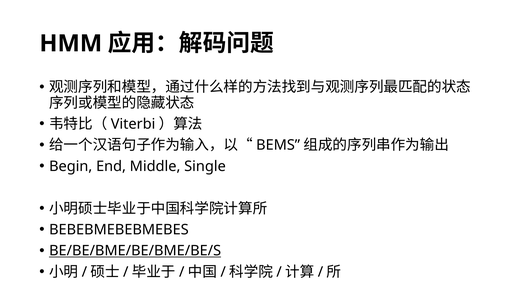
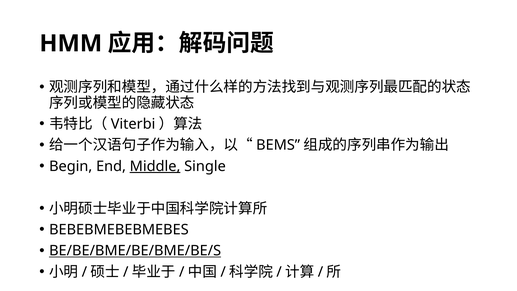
Middle underline: none -> present (155, 166)
